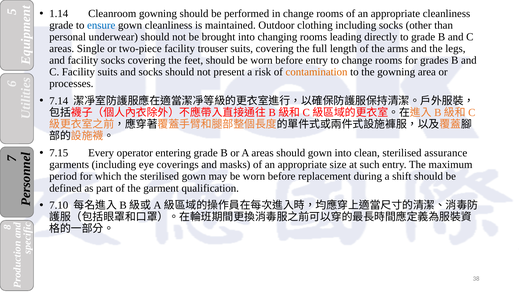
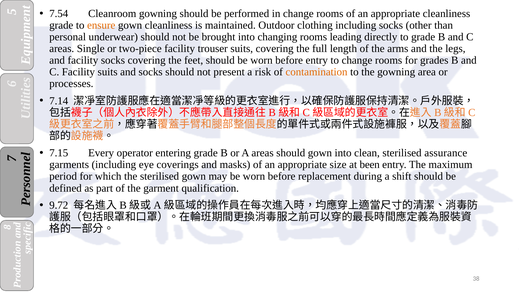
1.14: 1.14 -> 7.54 (59, 14)
ensure colour: blue -> orange (101, 25)
such: such -> been (370, 165)
7.10: 7.10 -> 9.72 (59, 205)
